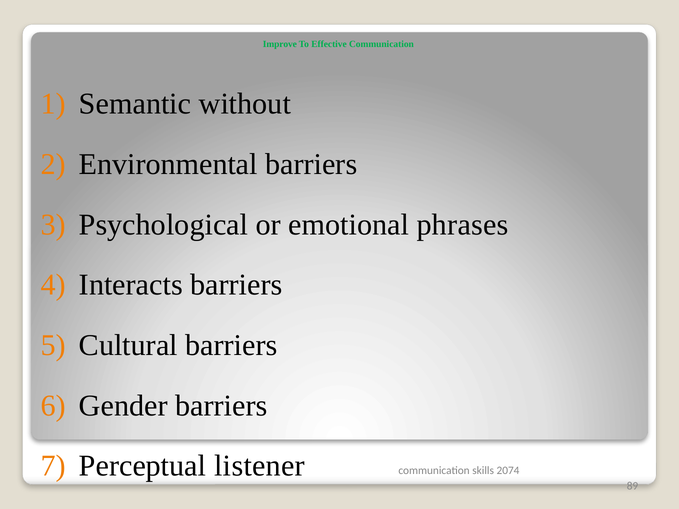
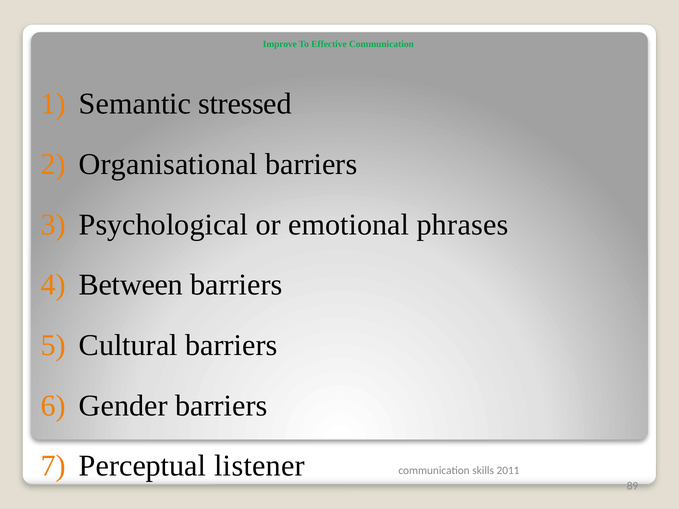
without: without -> stressed (245, 104)
Environmental: Environmental -> Organisational (168, 164)
Interacts: Interacts -> Between (131, 285)
2074: 2074 -> 2011 (508, 471)
